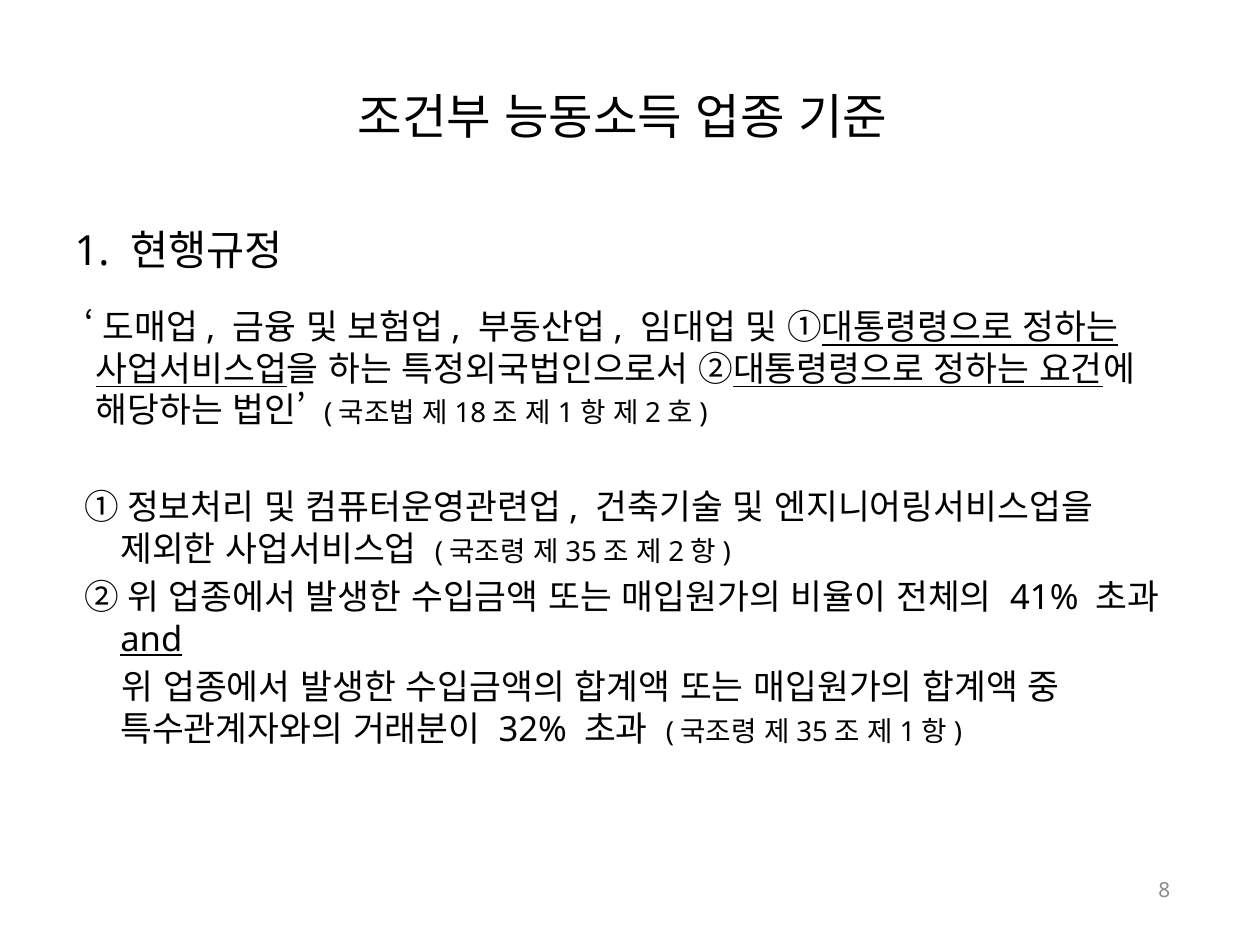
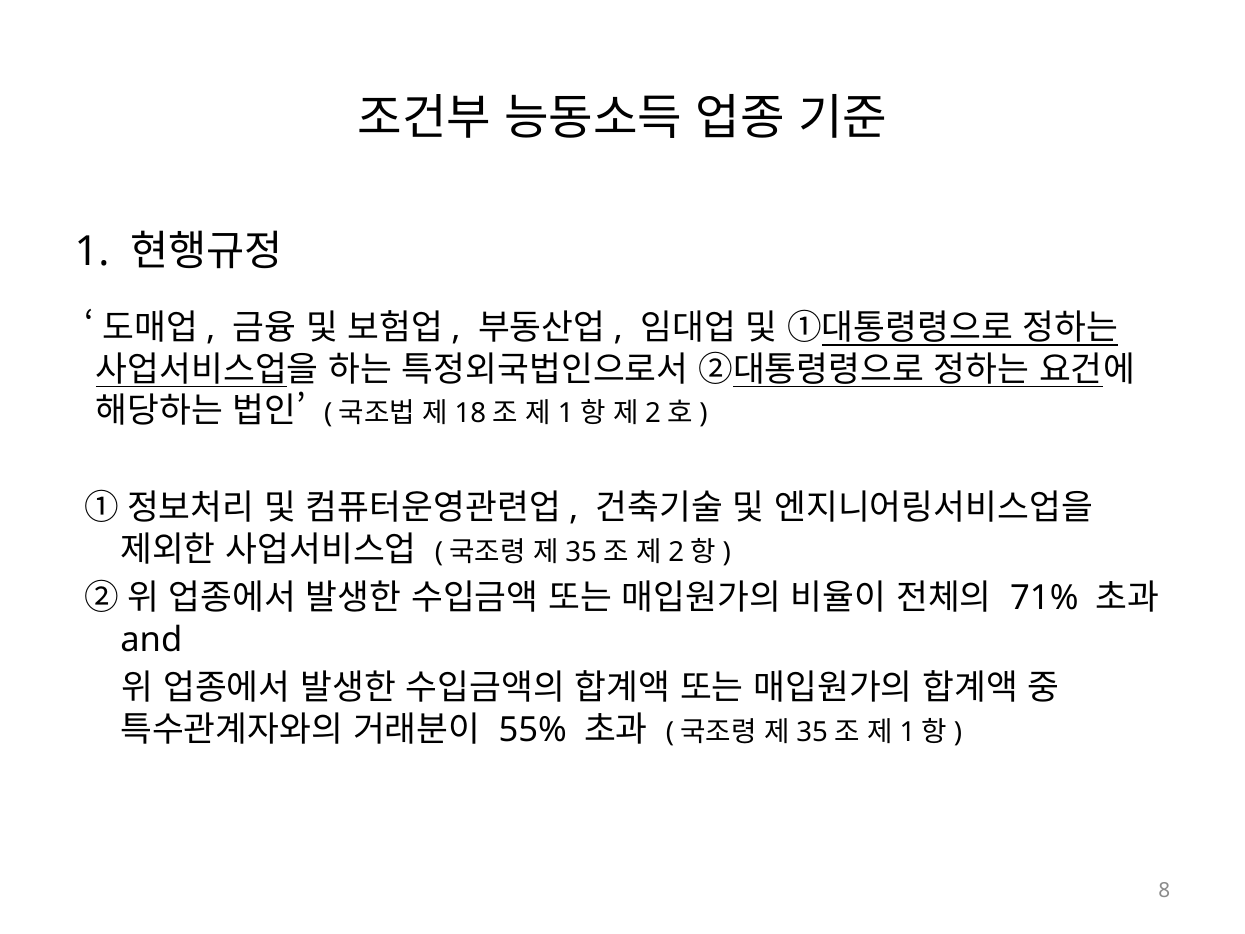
41%: 41% -> 71% (1044, 598)
and underline: present -> none (151, 640)
32%: 32% -> 55% (533, 730)
